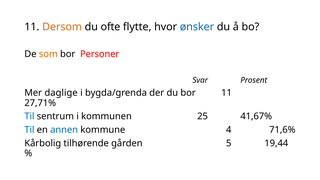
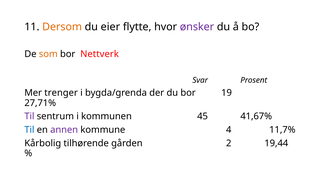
ofte: ofte -> eier (110, 27)
ønsker colour: blue -> purple (197, 27)
Personer: Personer -> Nettverk (100, 54)
daglige: daglige -> trenger (61, 93)
bor 11: 11 -> 19 (227, 93)
Til colour: blue -> purple (29, 116)
25: 25 -> 45 (203, 116)
annen colour: blue -> purple (64, 130)
71,6%: 71,6% -> 11,7% (282, 130)
5: 5 -> 2 (229, 143)
